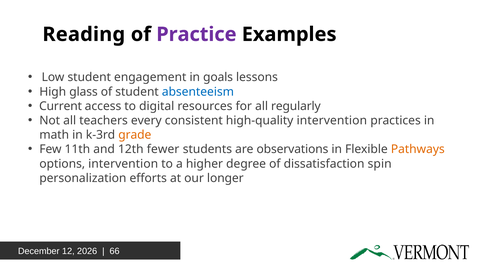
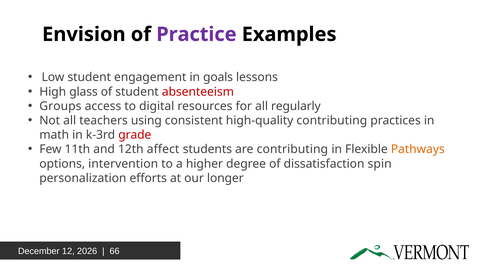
Reading: Reading -> Envision (84, 34)
absenteeism colour: blue -> red (198, 92)
Current: Current -> Groups (60, 106)
every: every -> using (146, 121)
high-quality intervention: intervention -> contributing (332, 121)
grade colour: orange -> red (135, 135)
fewer: fewer -> affect (163, 150)
are observations: observations -> contributing (292, 150)
